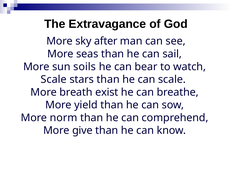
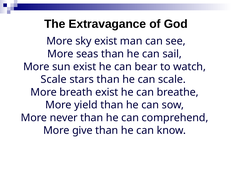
sky after: after -> exist (106, 41)
sun soils: soils -> exist (85, 67)
norm: norm -> never (64, 118)
